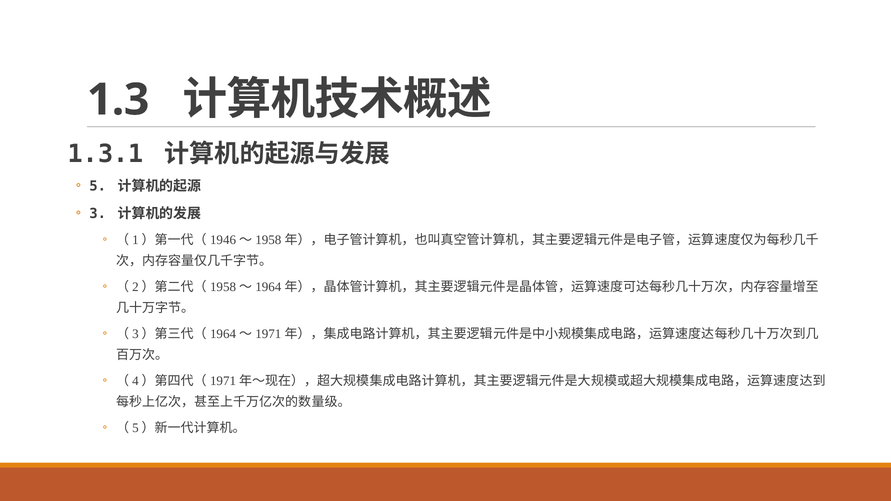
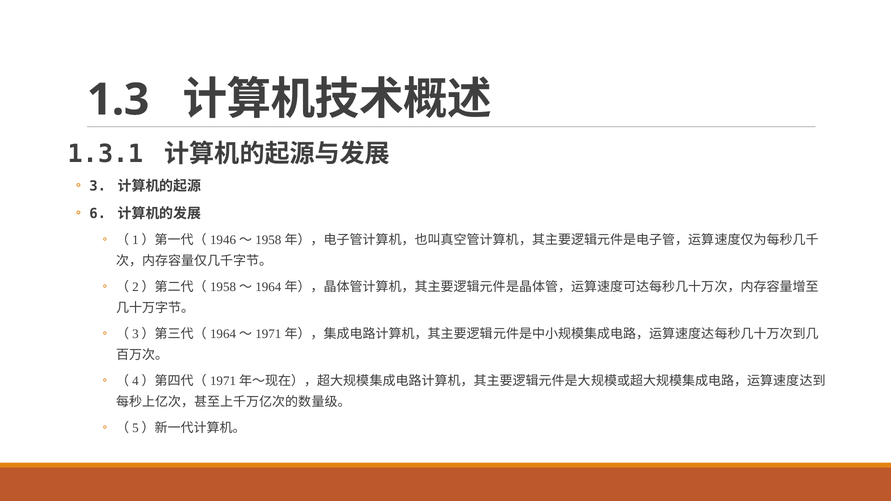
5: 5 -> 3 (98, 186)
3: 3 -> 6 (98, 214)
